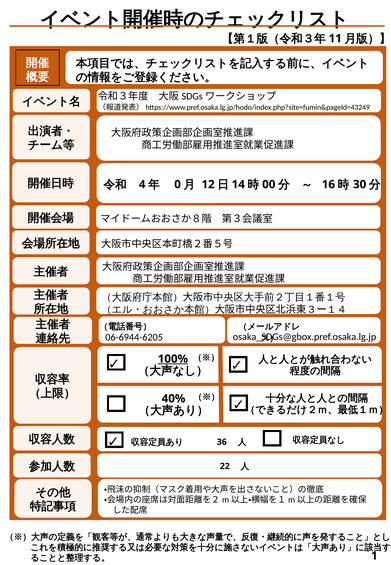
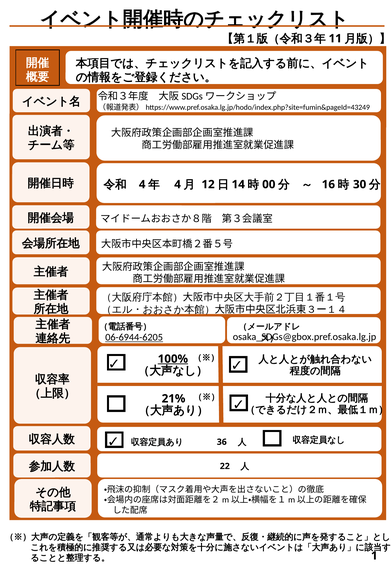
0: 0 -> 4 (178, 184)
06-6944-6205 underline: none -> present (134, 337)
40%: 40% -> 21% (174, 398)
